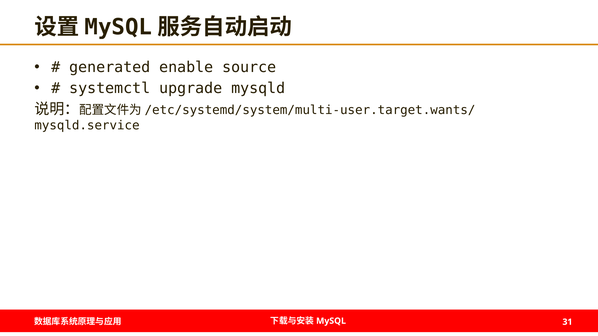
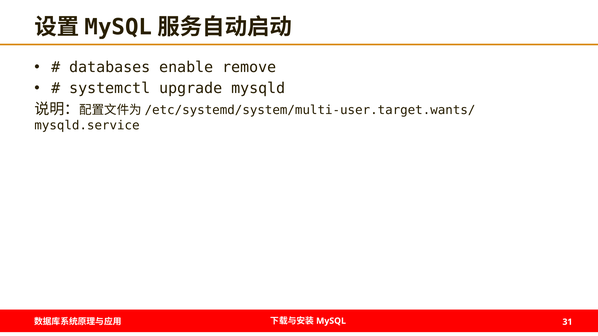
generated: generated -> databases (110, 67)
source: source -> remove (249, 67)
